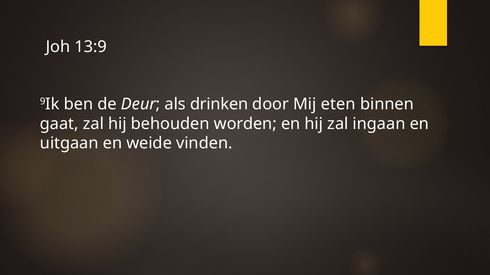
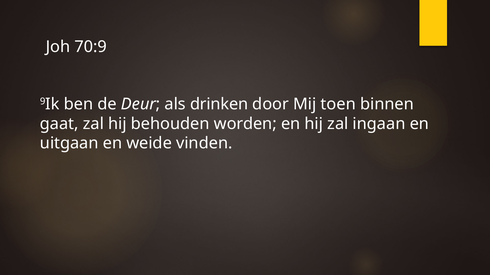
13:9: 13:9 -> 70:9 (91, 47)
eten: eten -> toen (338, 104)
